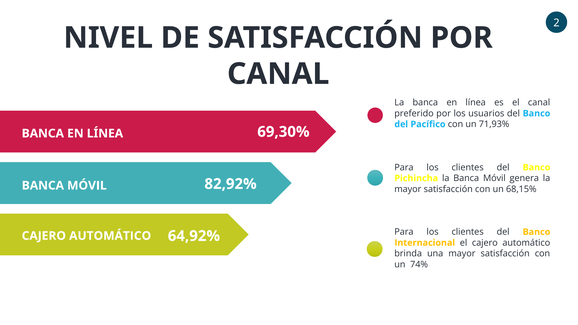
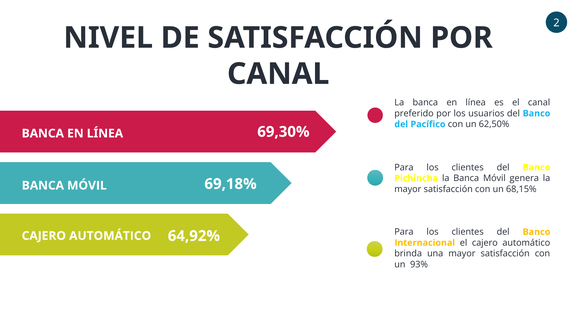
71,93%: 71,93% -> 62,50% (494, 124)
82,92%: 82,92% -> 69,18% (231, 184)
74%: 74% -> 93% (419, 265)
